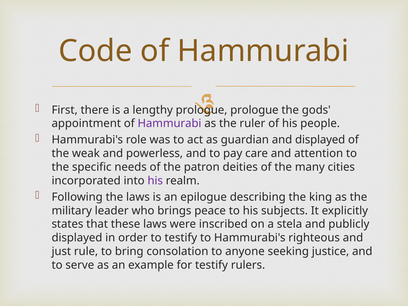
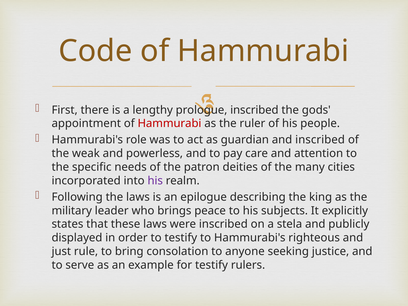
prologue: prologue -> inscribed (254, 110)
Hammurabi colour: purple -> red (169, 124)
and displayed: displayed -> inscribed (320, 140)
